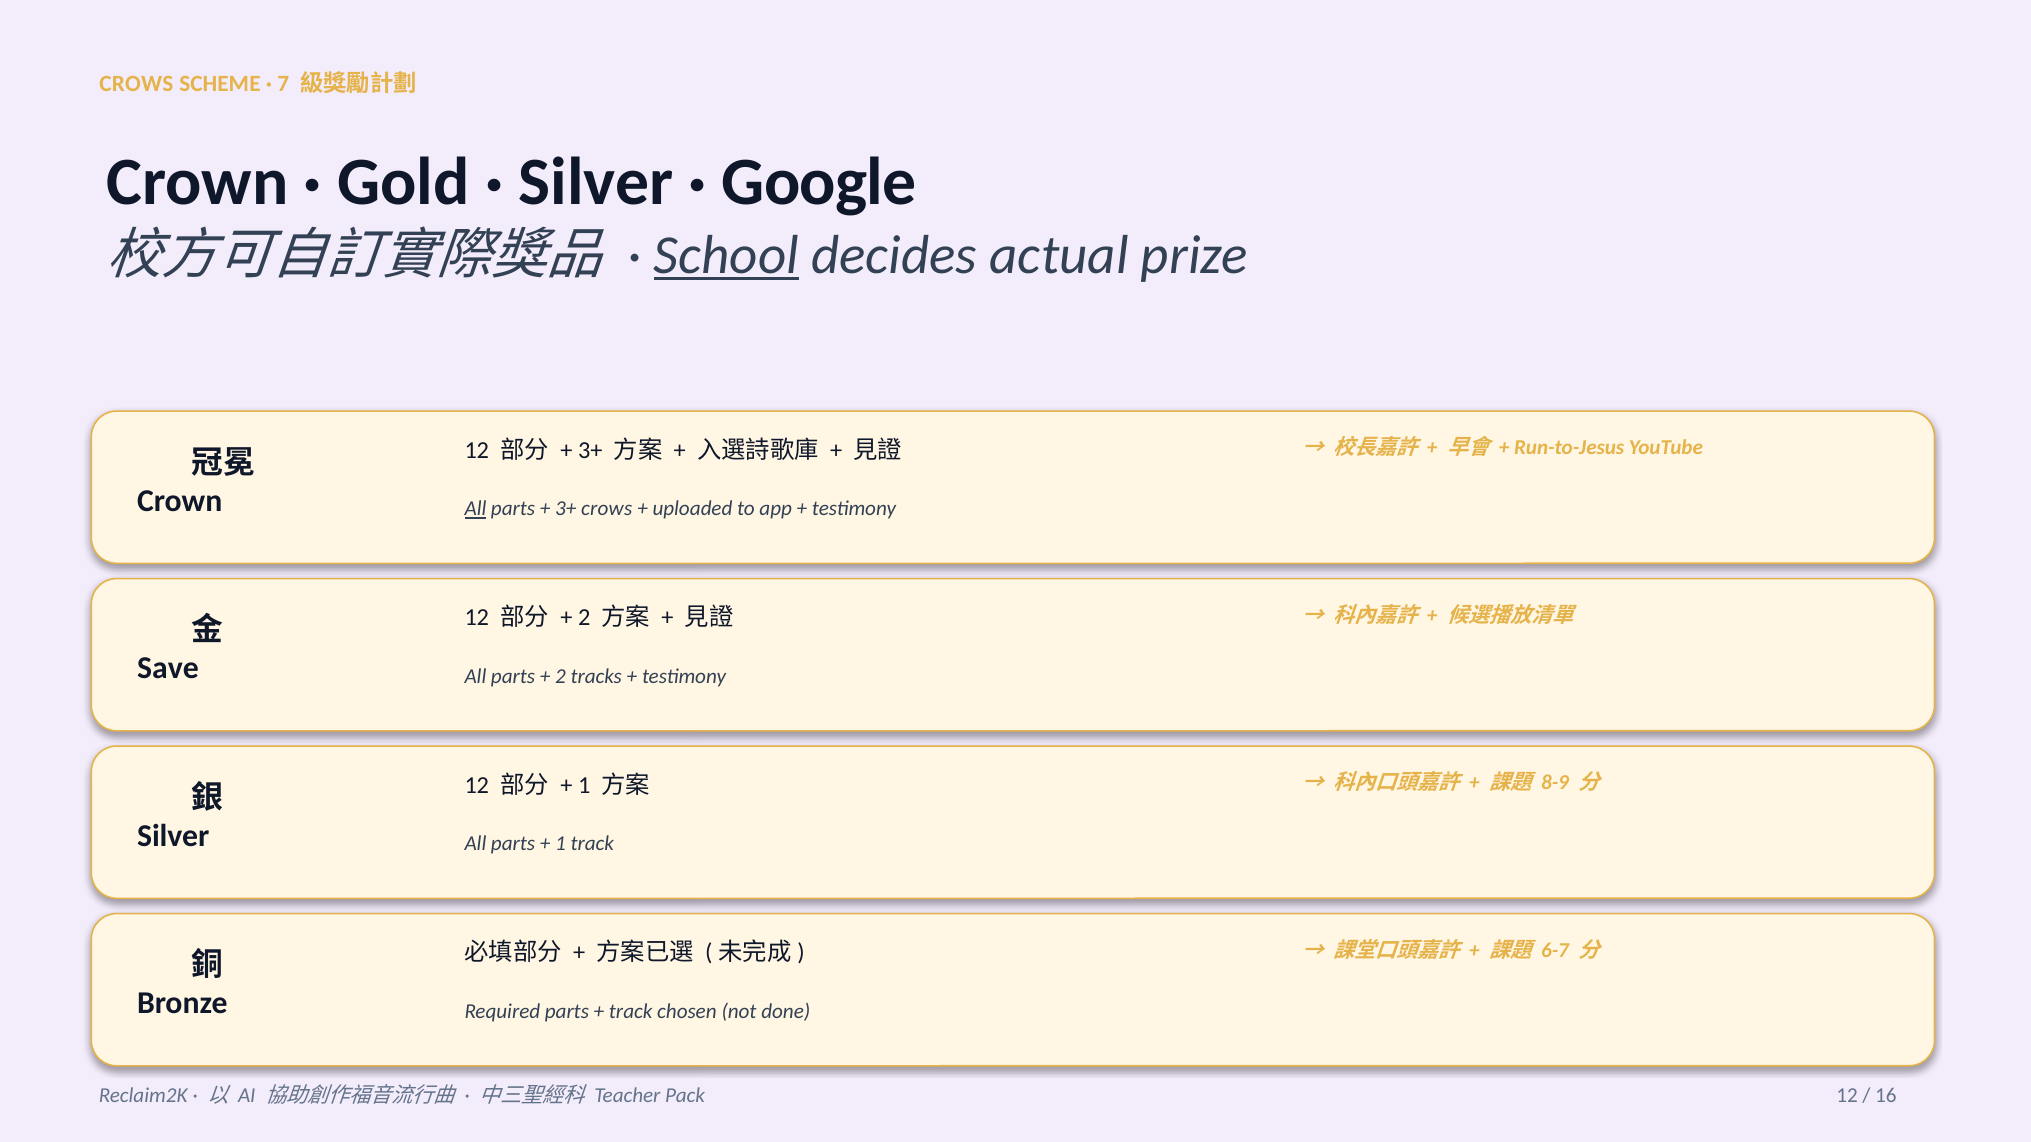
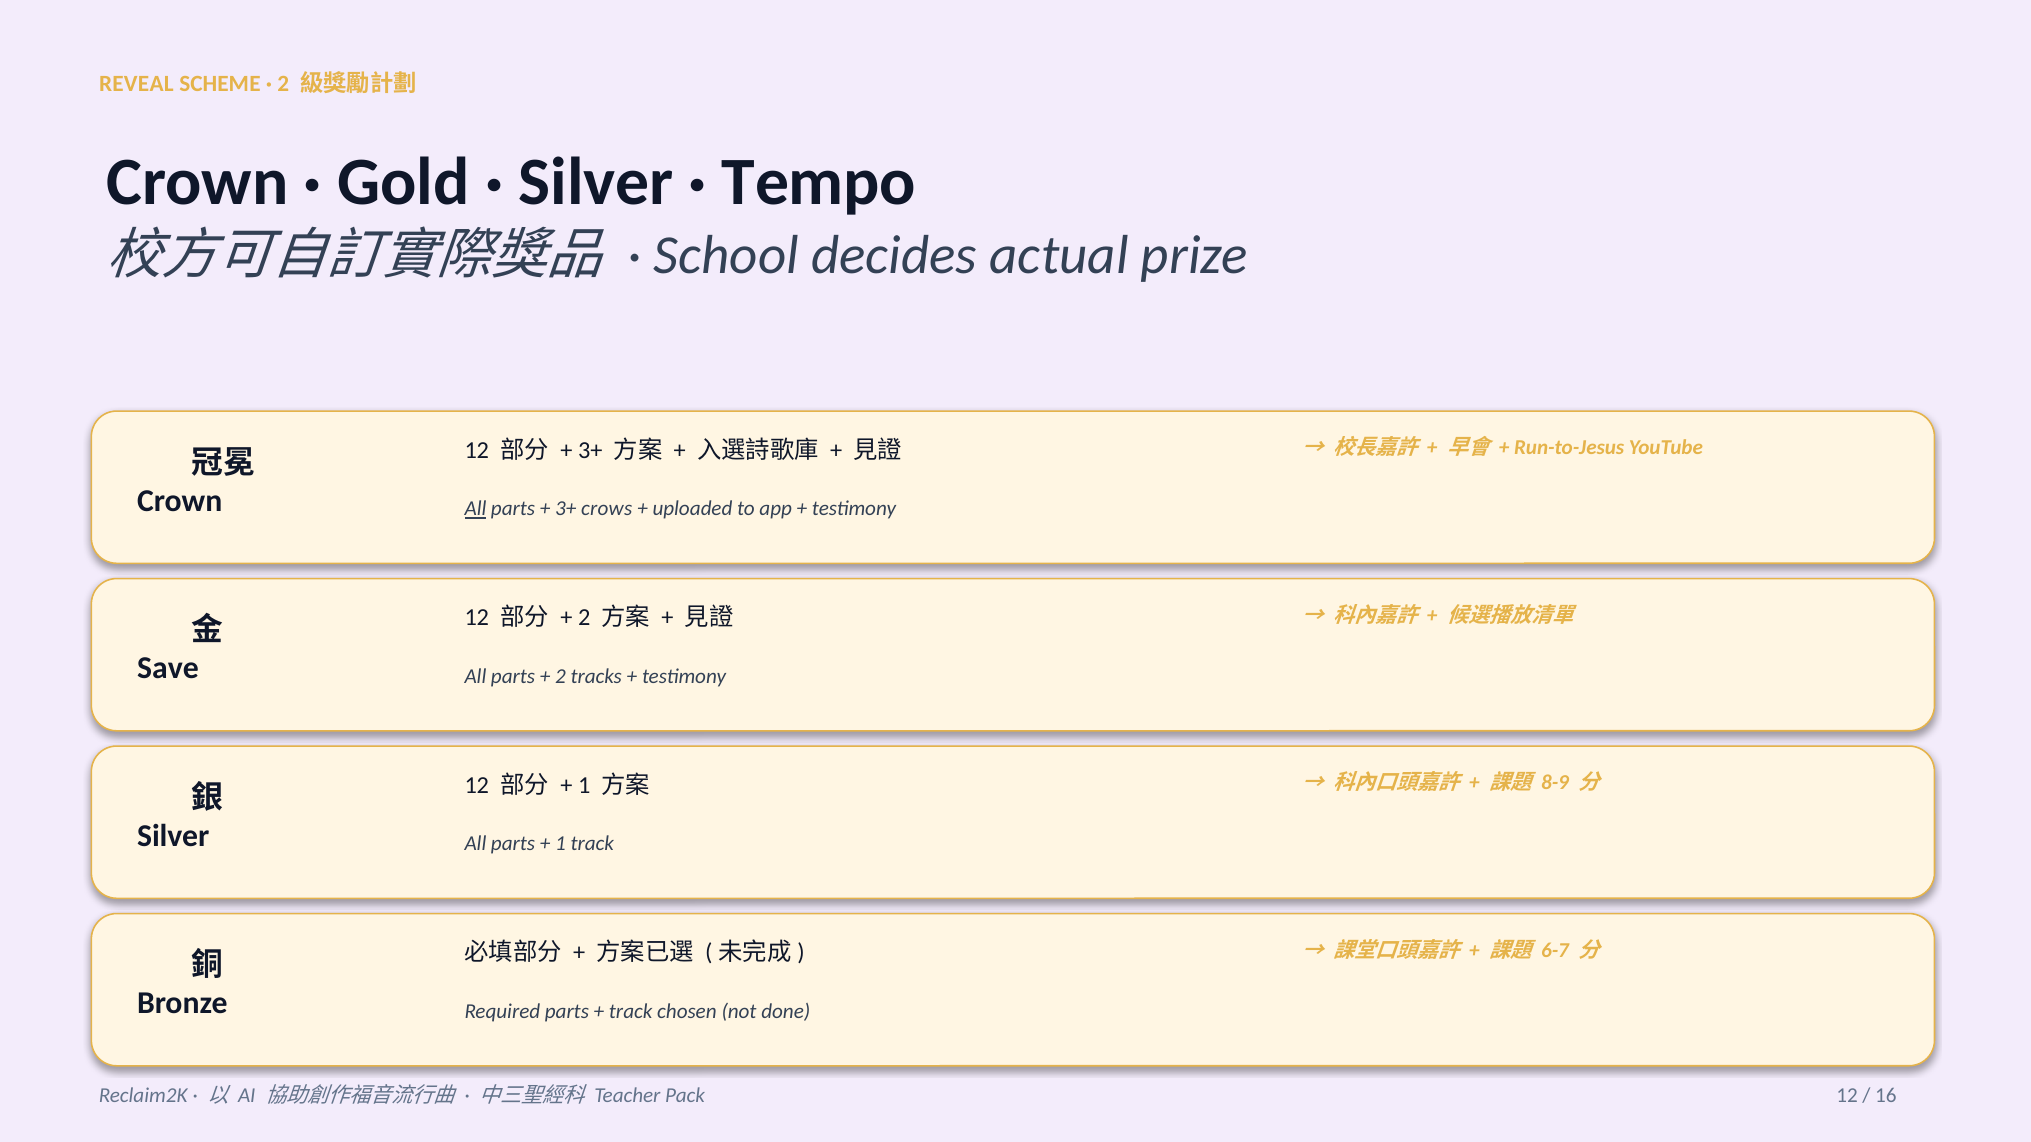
CROWS: CROWS -> REVEAL (136, 84)
7: 7 -> 2 (283, 84)
Google: Google -> Tempo (819, 182)
School underline: present -> none (726, 255)
